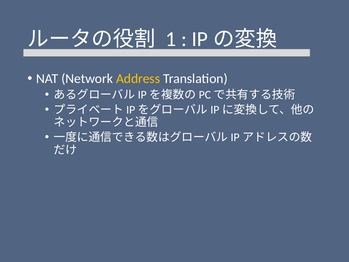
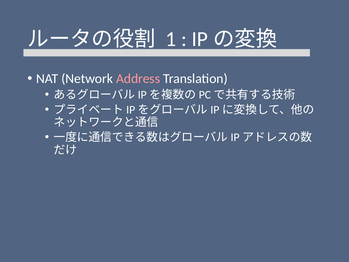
Address colour: yellow -> pink (138, 79)
